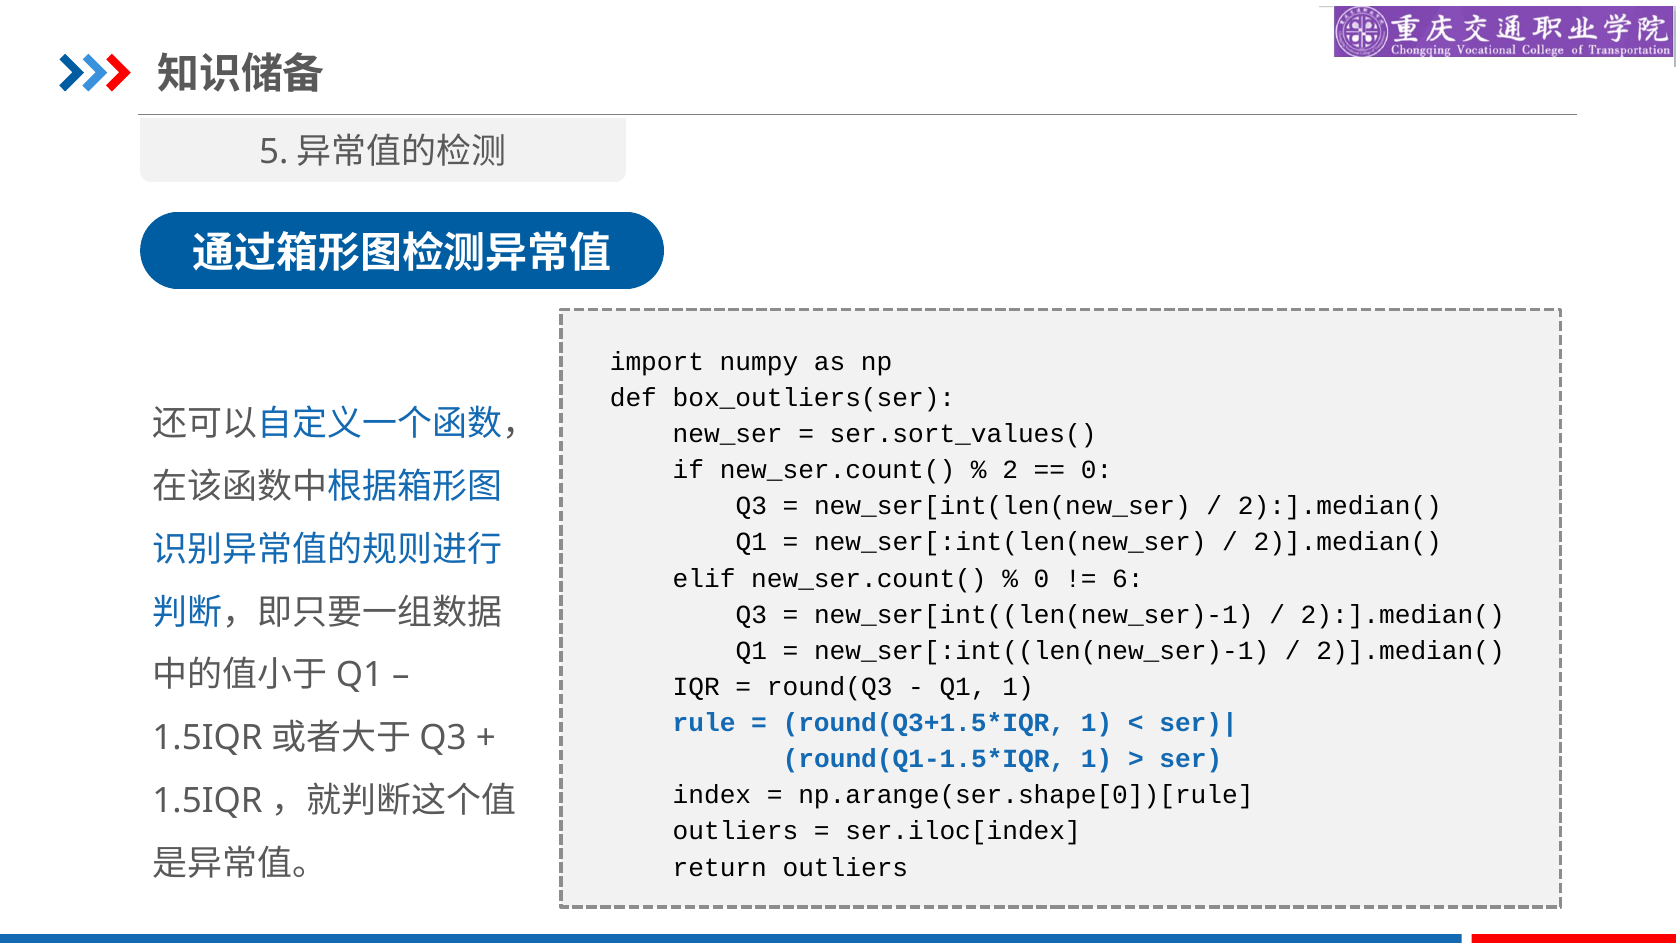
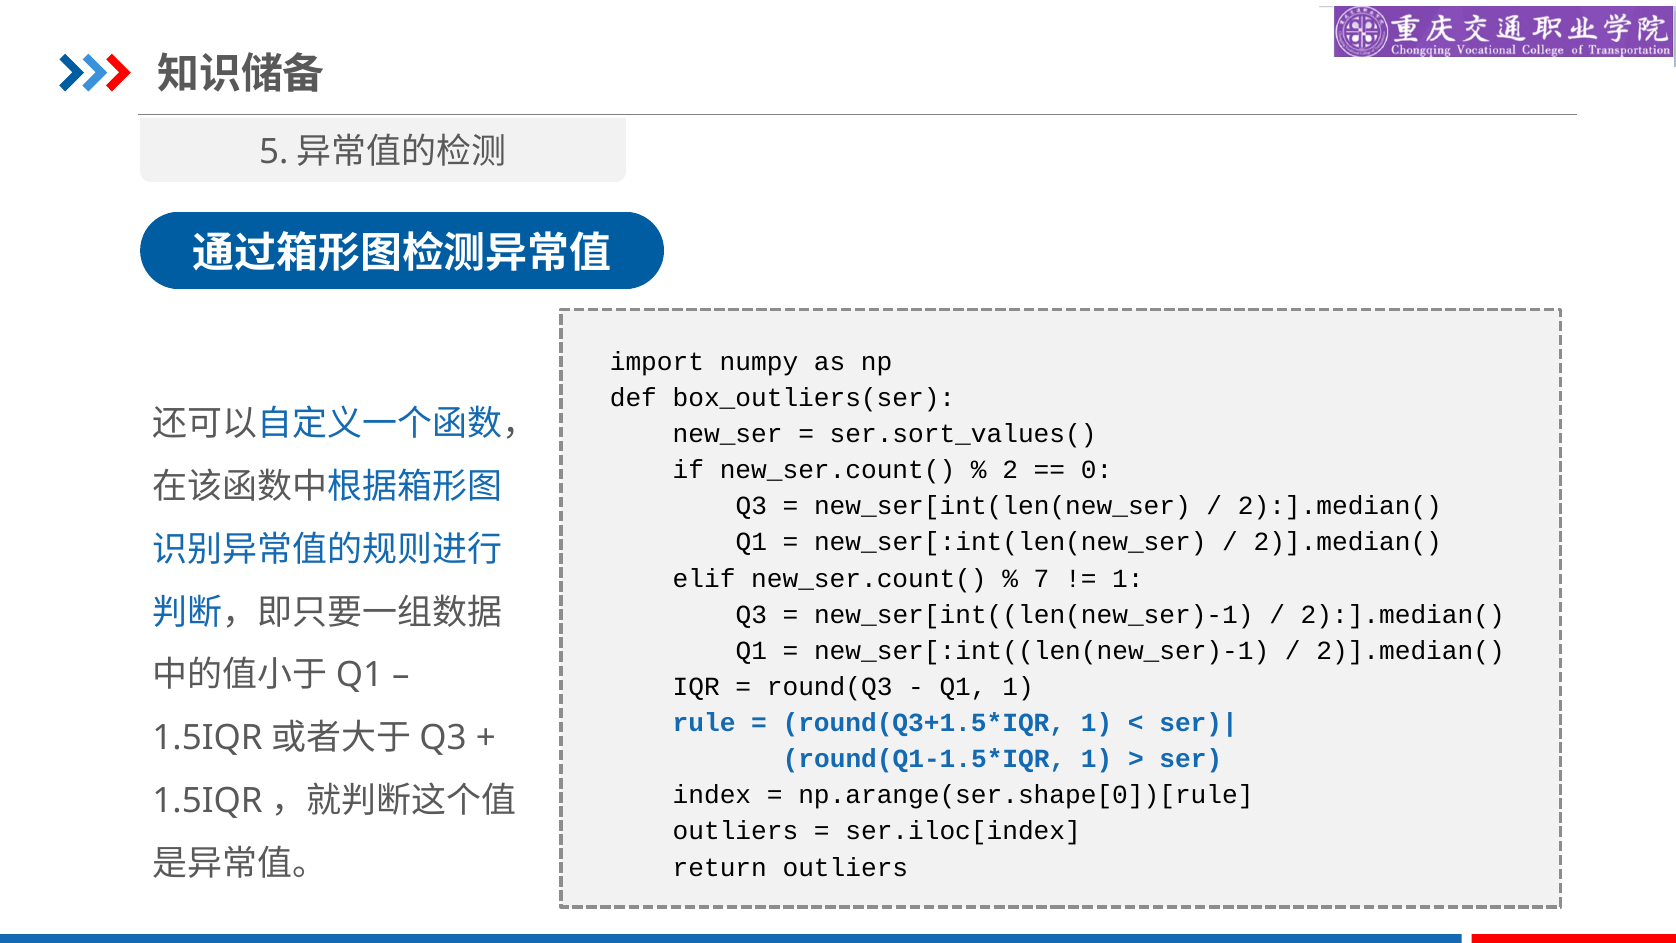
0: 0 -> 7 (1042, 578)
6: 6 -> 1 (1128, 578)
